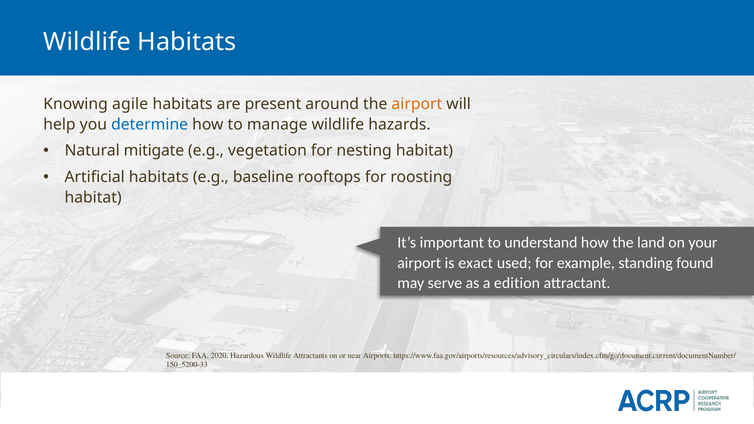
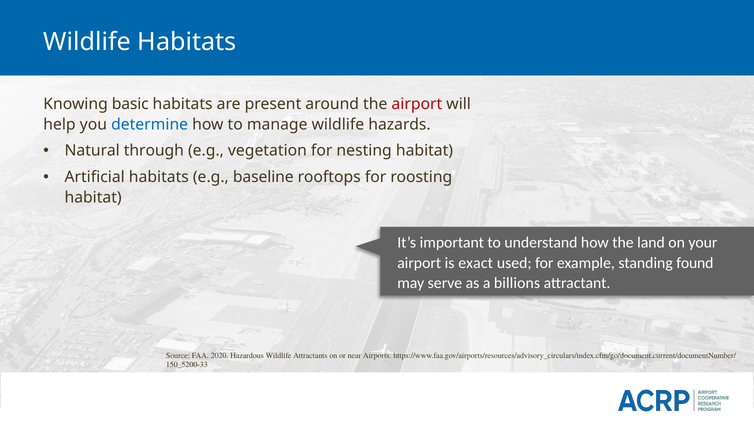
agile: agile -> basic (130, 104)
airport colour: orange -> red (417, 104)
mitigate: mitigate -> through (154, 151)
edition: edition -> billions (517, 283)
